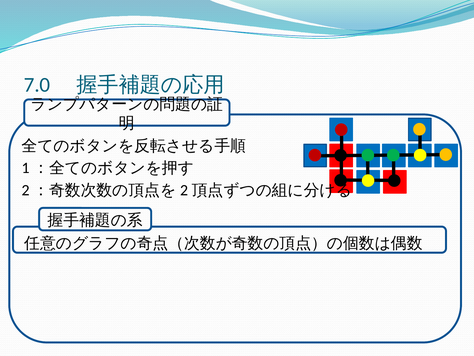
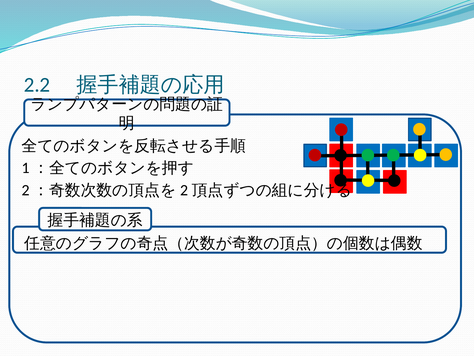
7.0: 7.0 -> 2.2 (37, 85)
